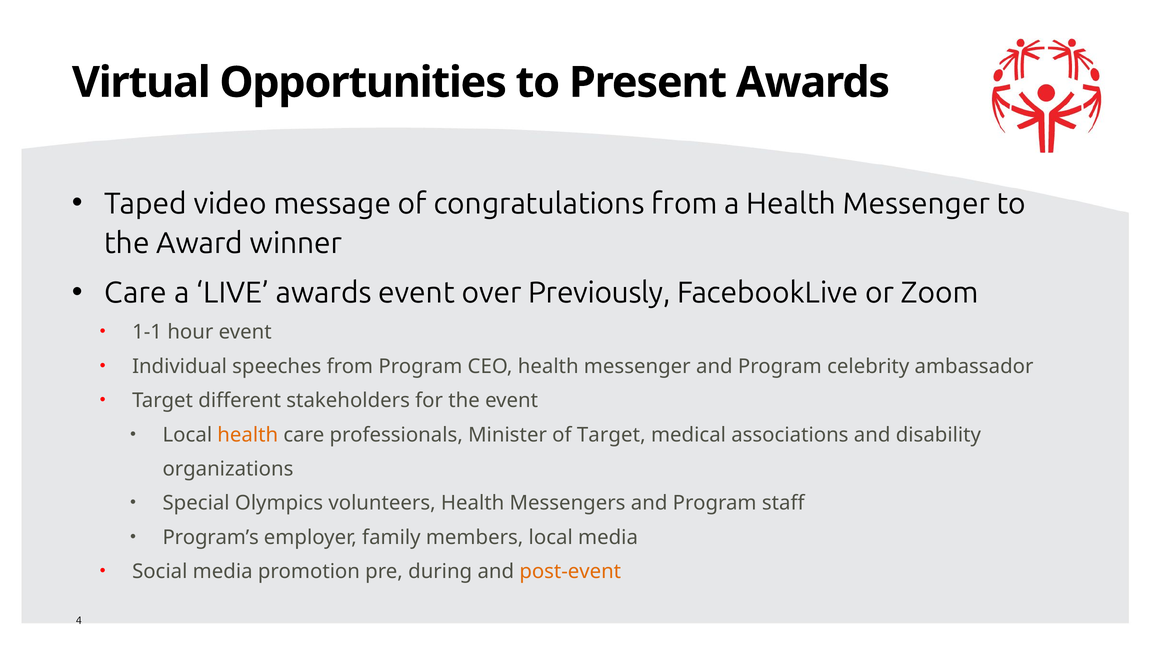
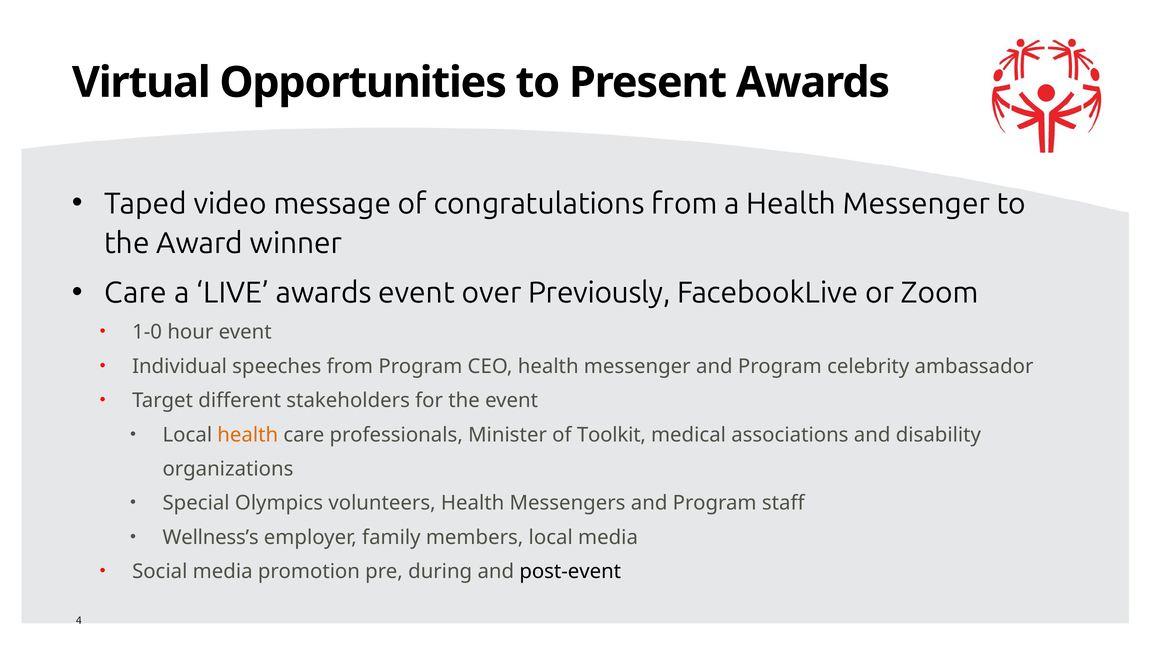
1-1: 1-1 -> 1-0 (147, 332)
of Target: Target -> Toolkit (611, 435)
Program’s: Program’s -> Wellness’s (211, 538)
post-event colour: orange -> black (570, 572)
